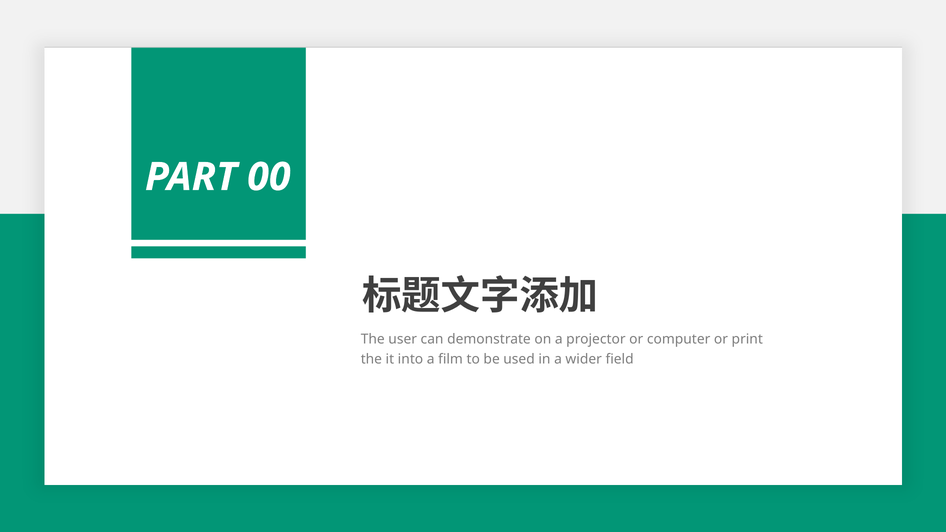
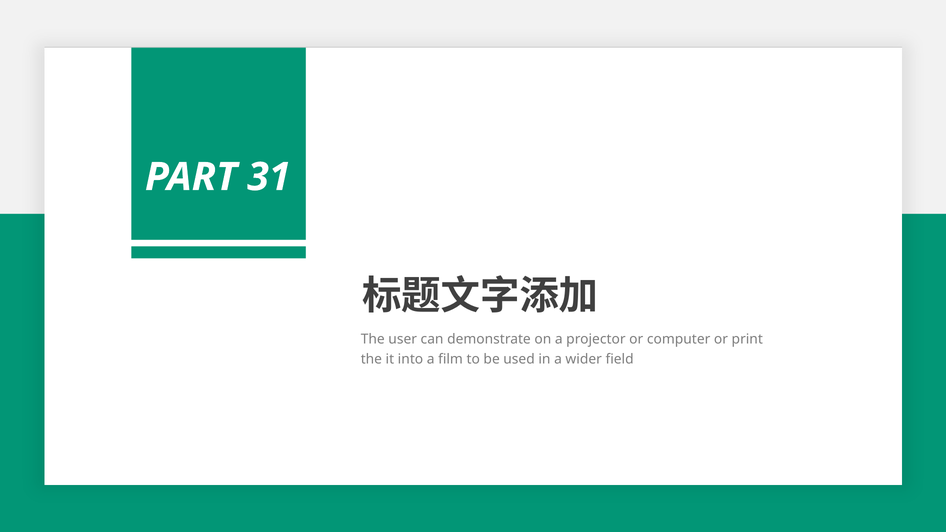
00: 00 -> 31 (269, 177)
